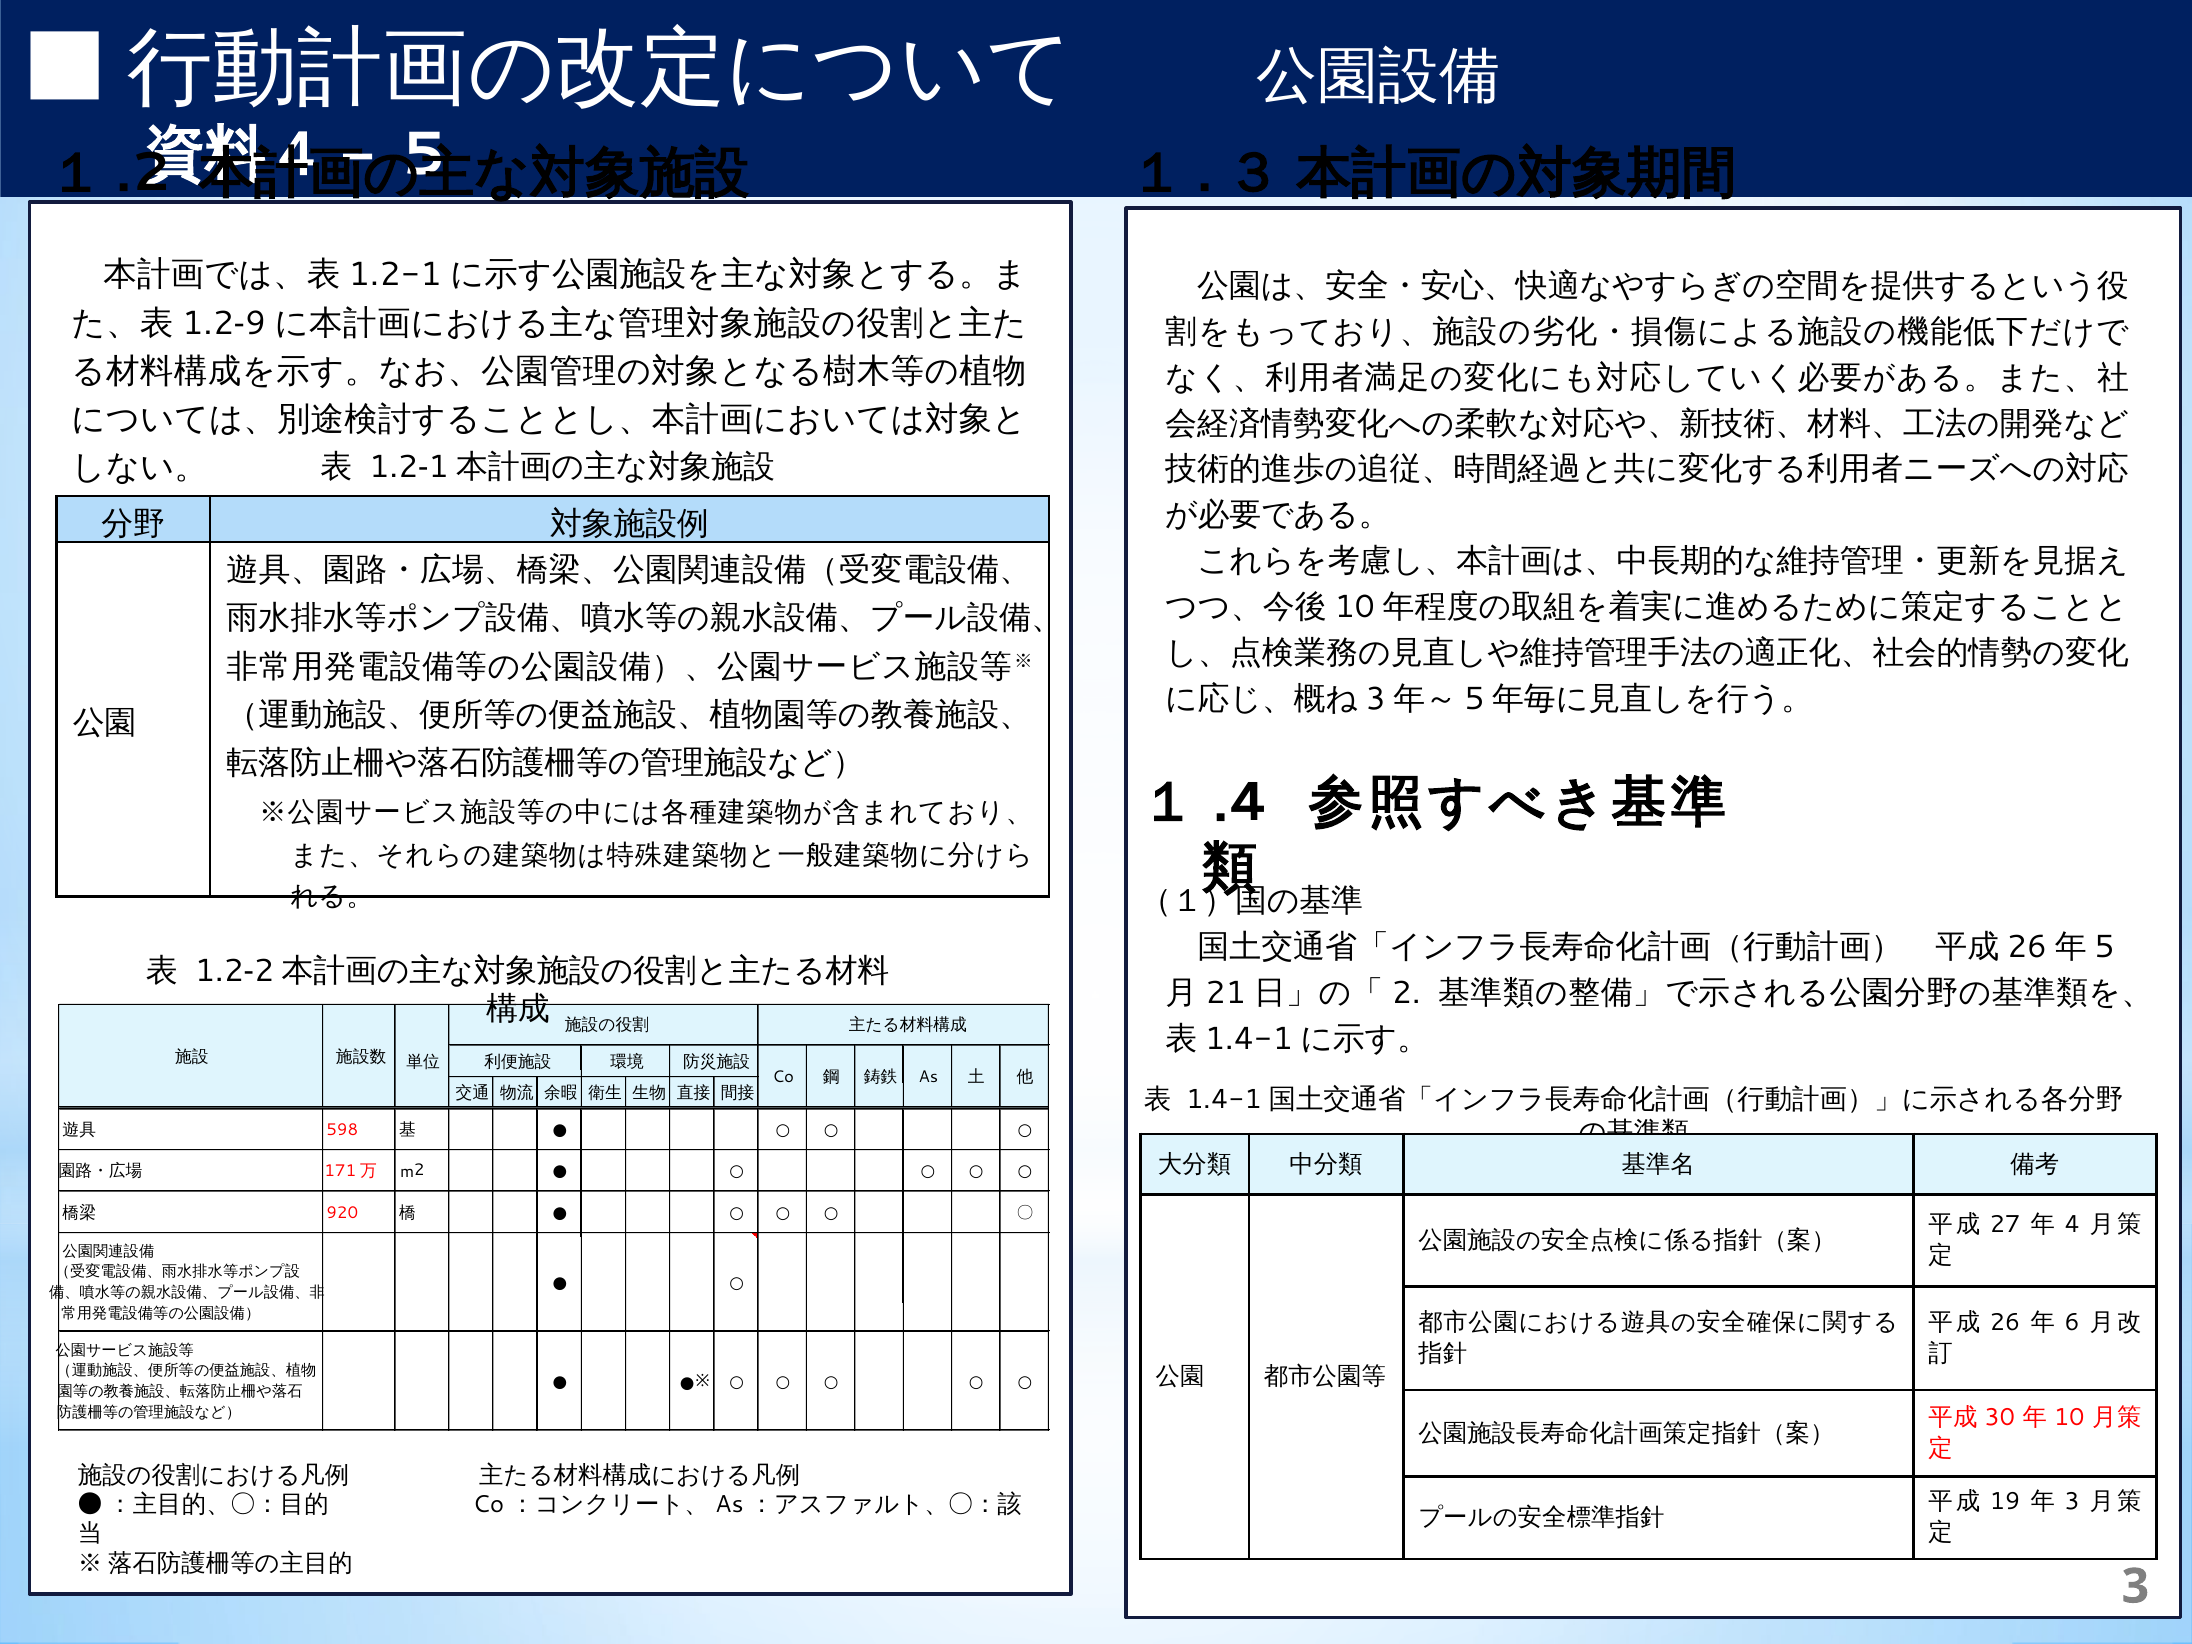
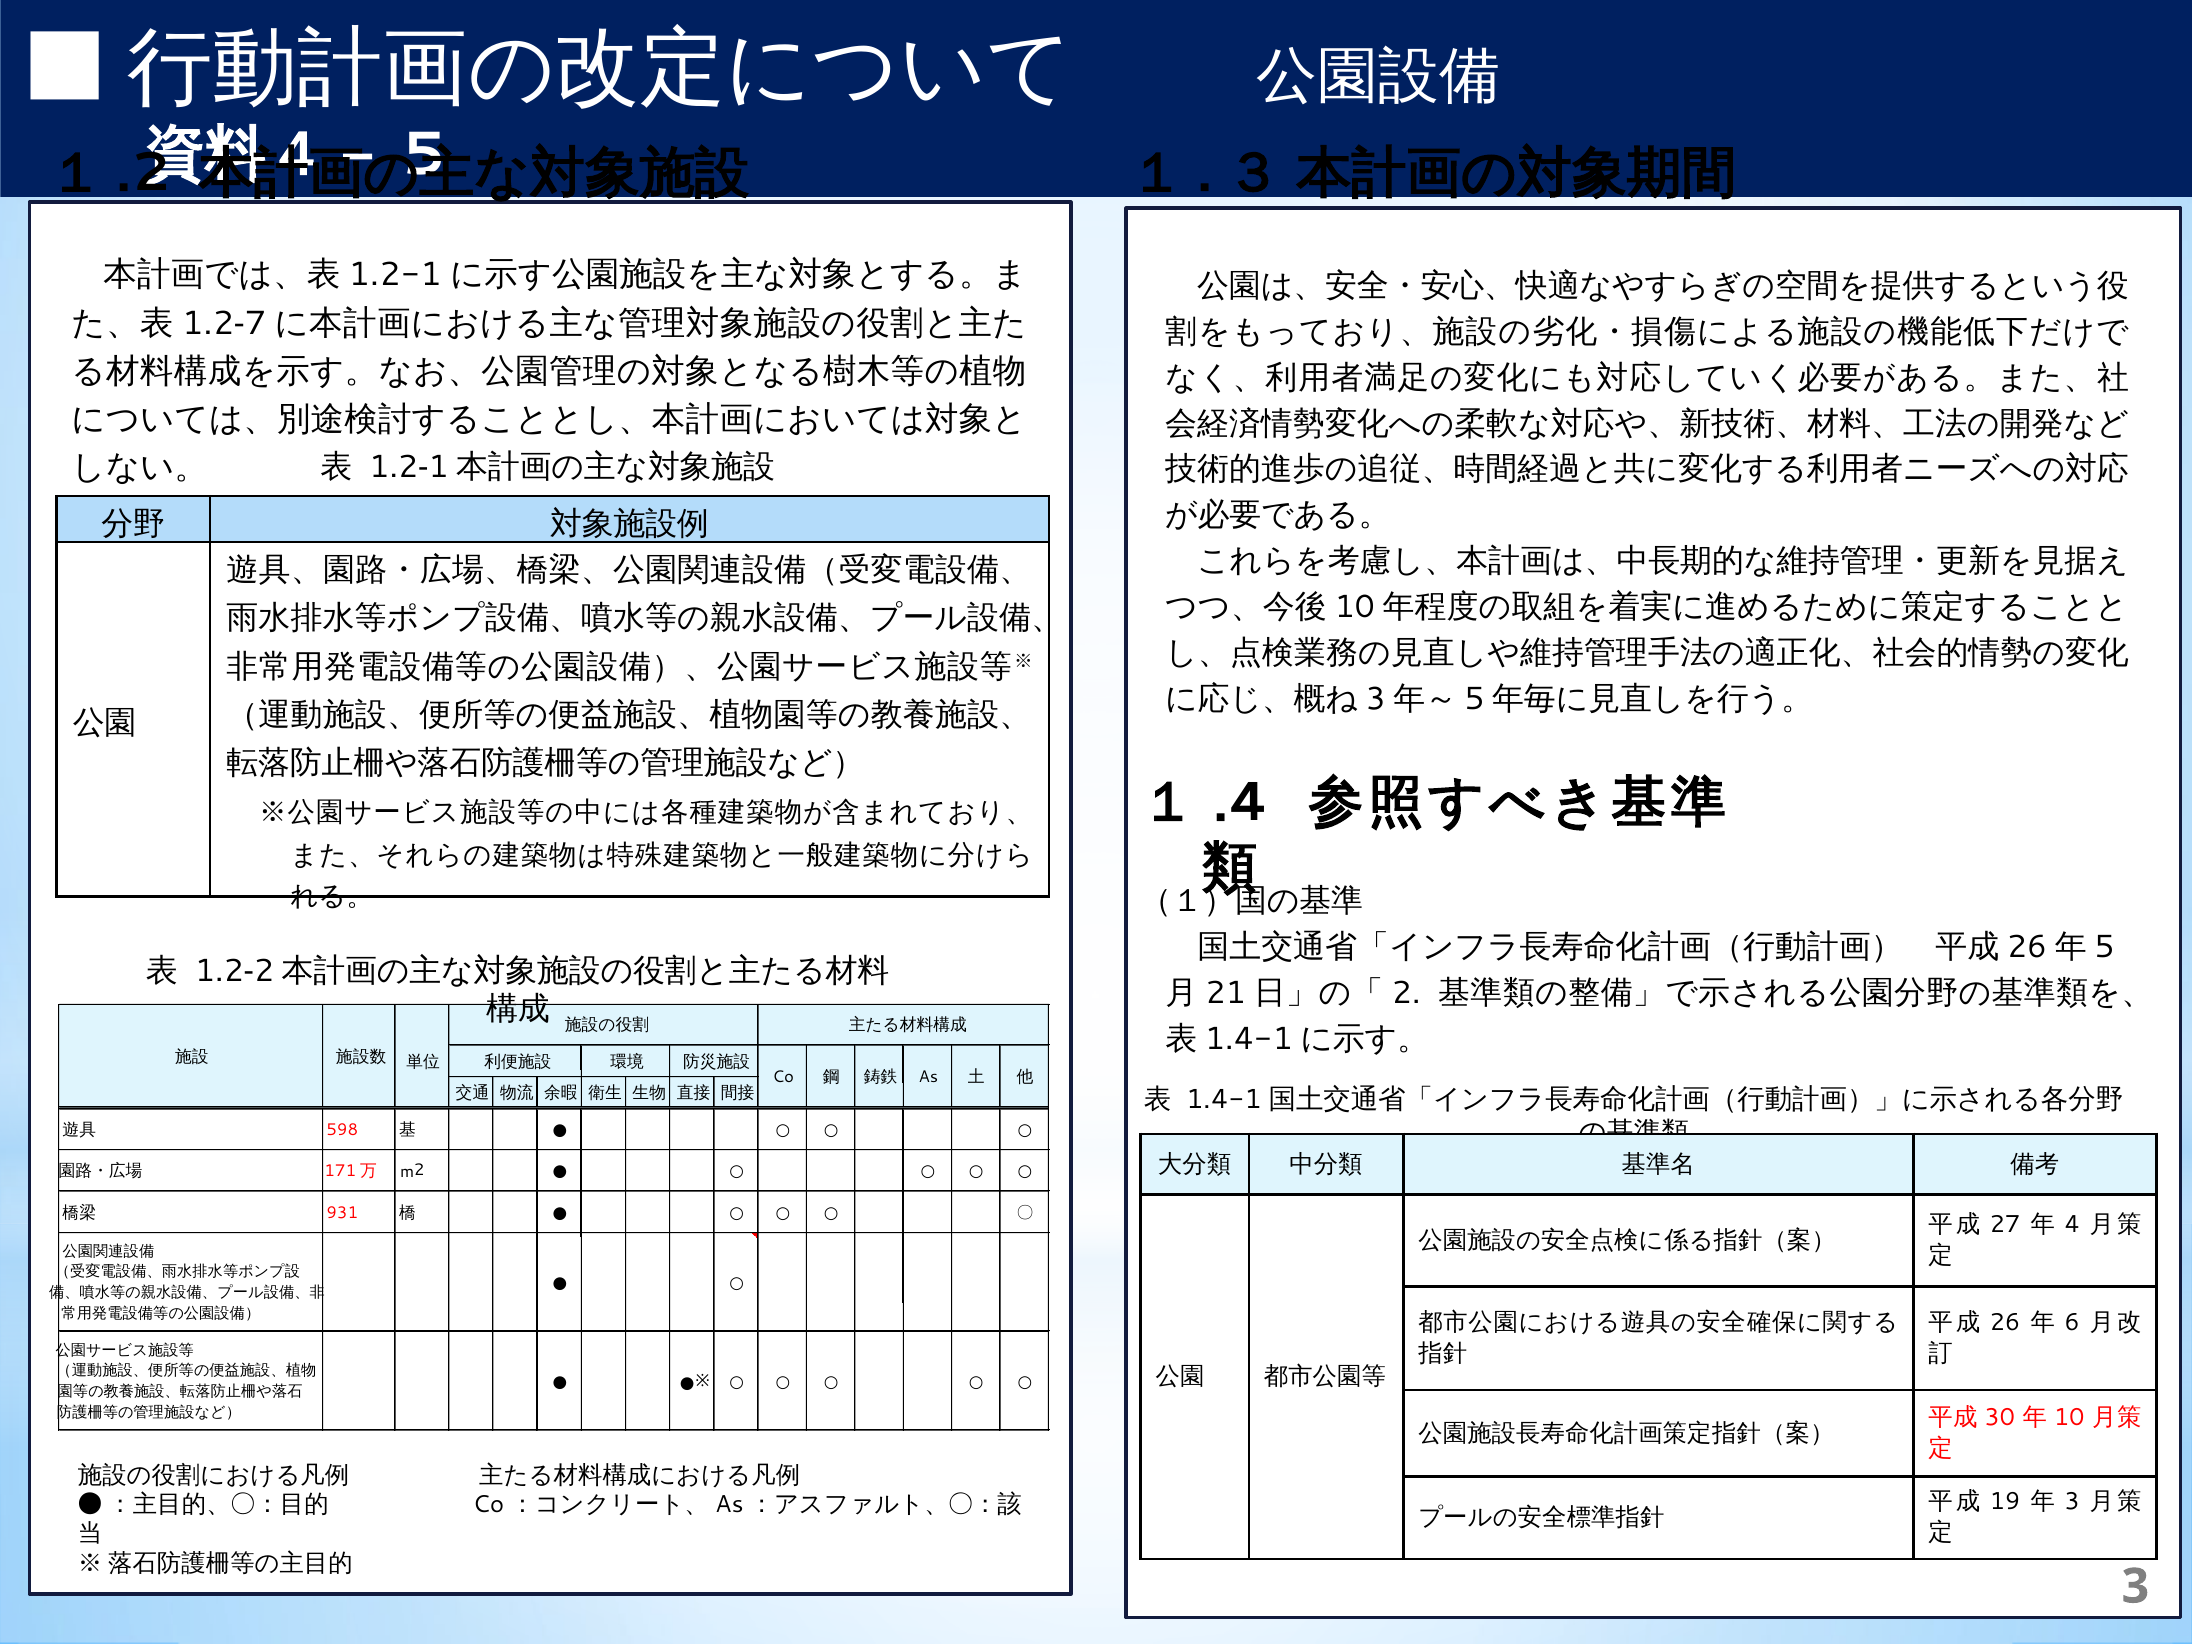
9: 9 -> 7 (255, 323)
920: 920 -> 931 (342, 1213)
